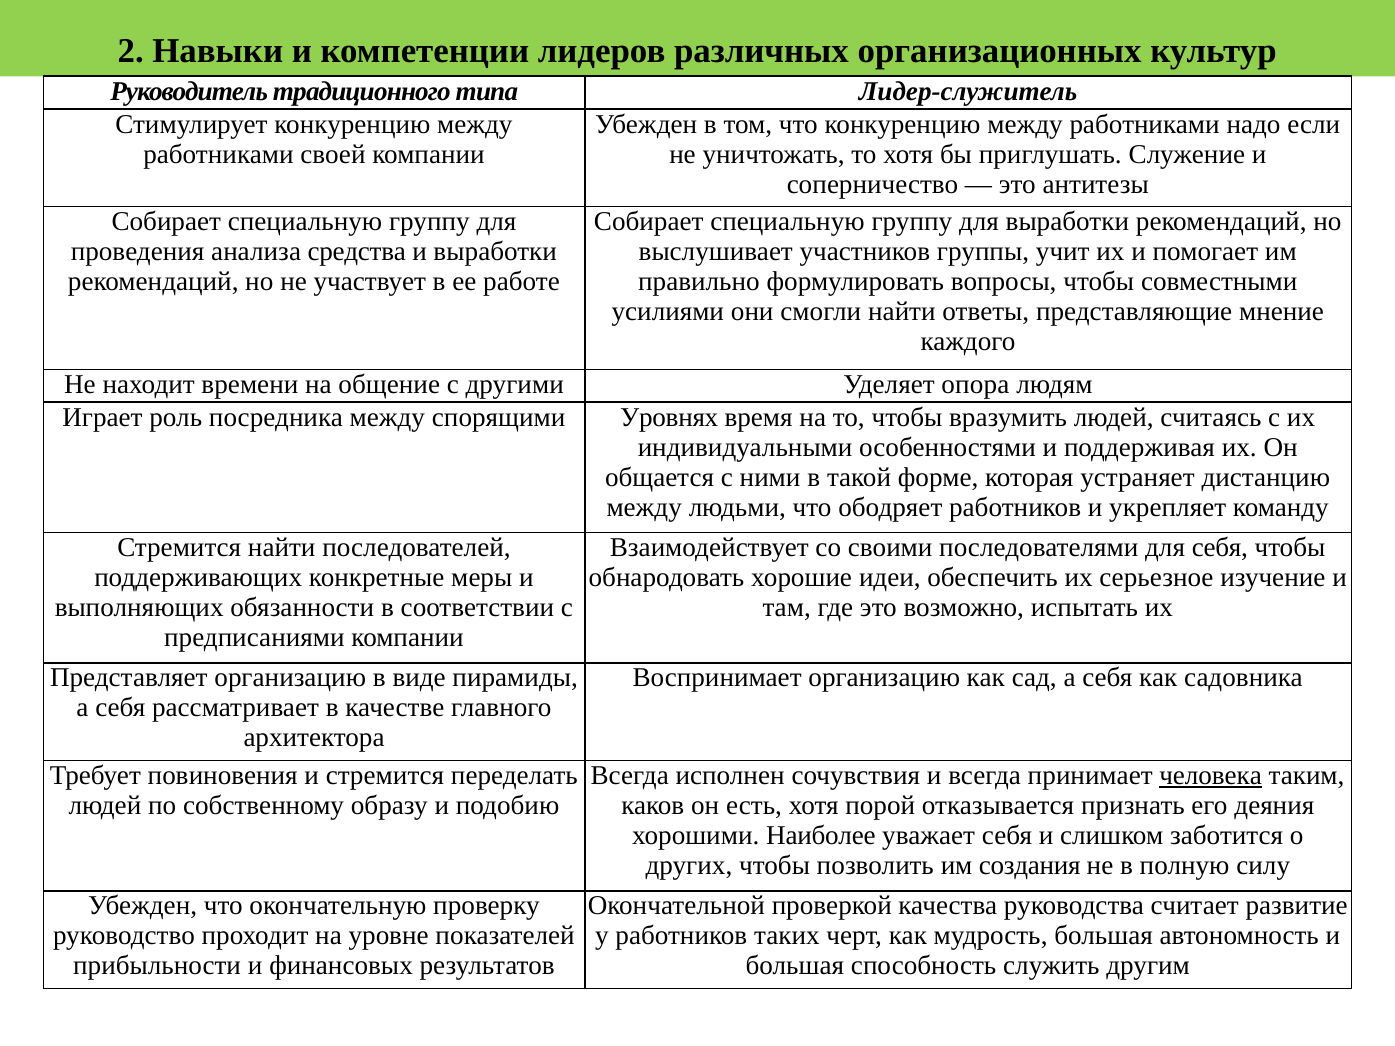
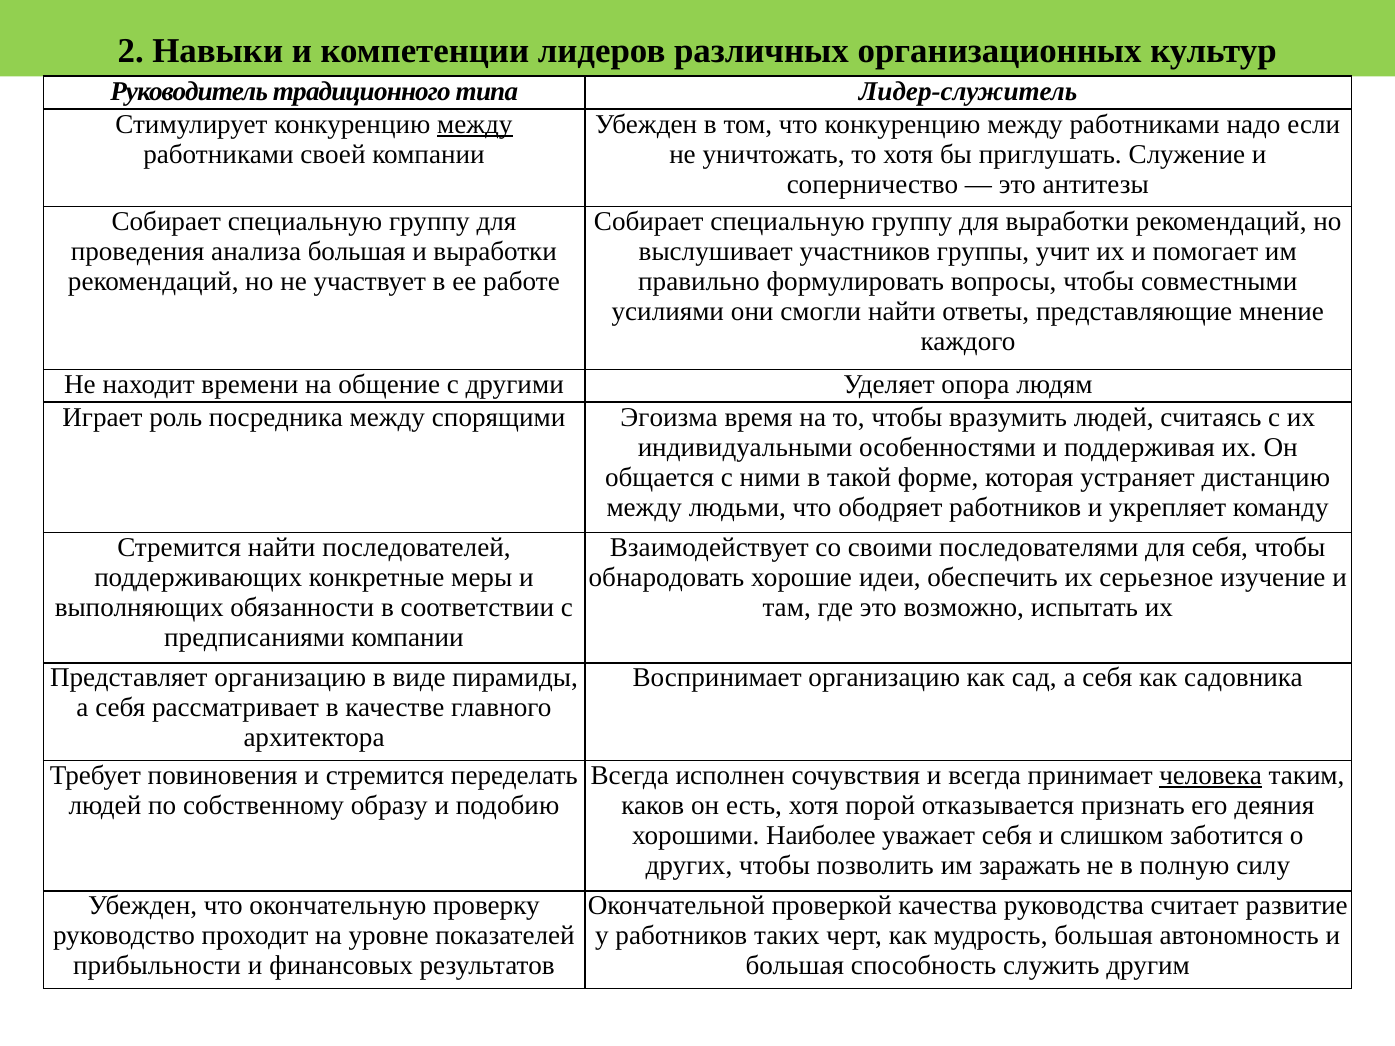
между underline: none -> present (475, 124)
анализа средства: средства -> большая (357, 252)
Уровнях: Уровнях -> Эгоизма (669, 417)
создания: создания -> заражать (1030, 866)
